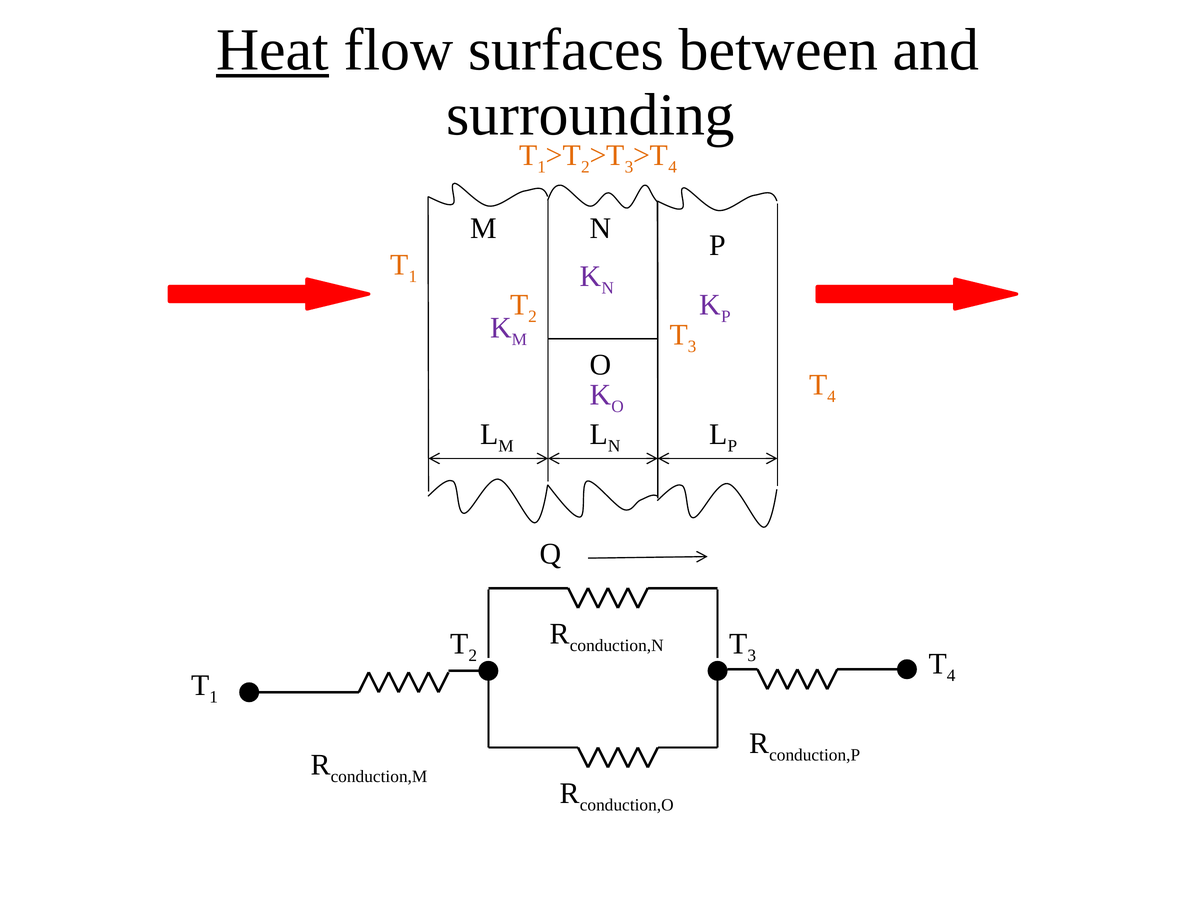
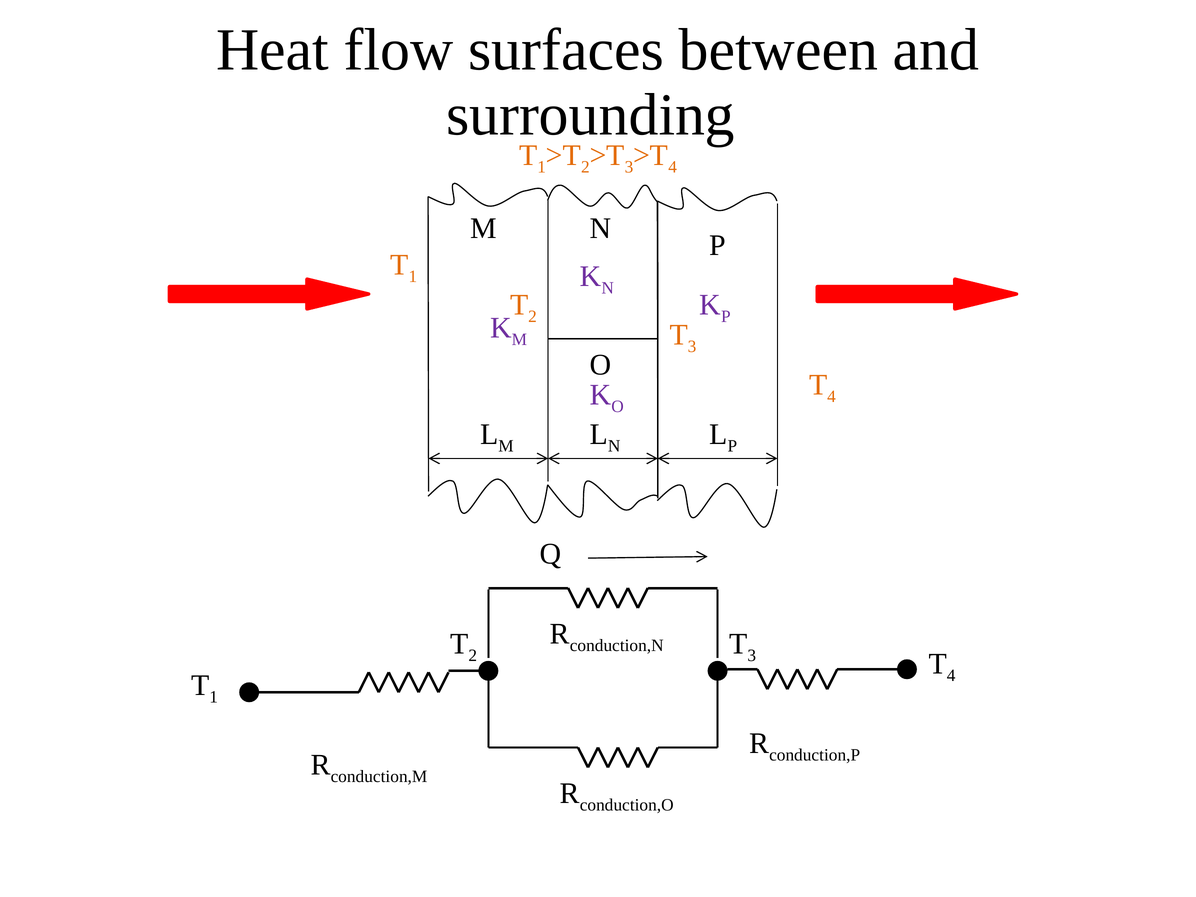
Heat underline: present -> none (272, 50)
